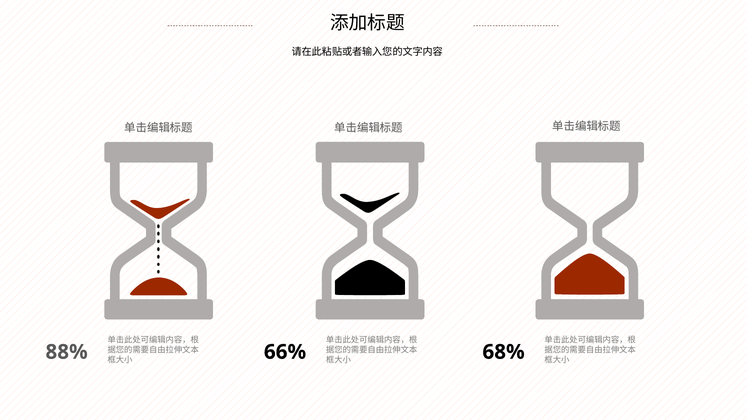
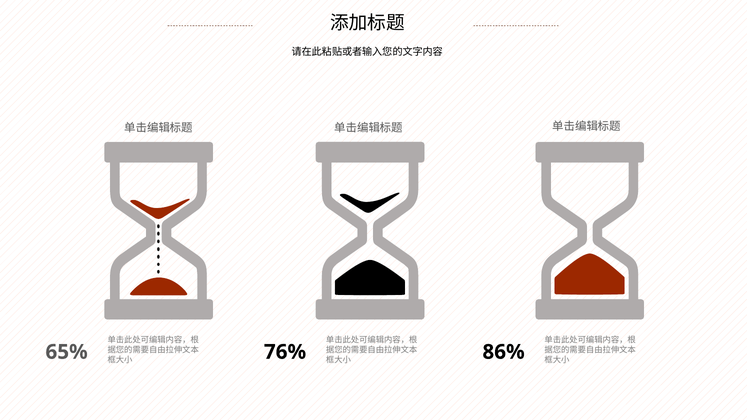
88%: 88% -> 65% (67, 352)
66%: 66% -> 76% (285, 352)
68%: 68% -> 86% (504, 352)
